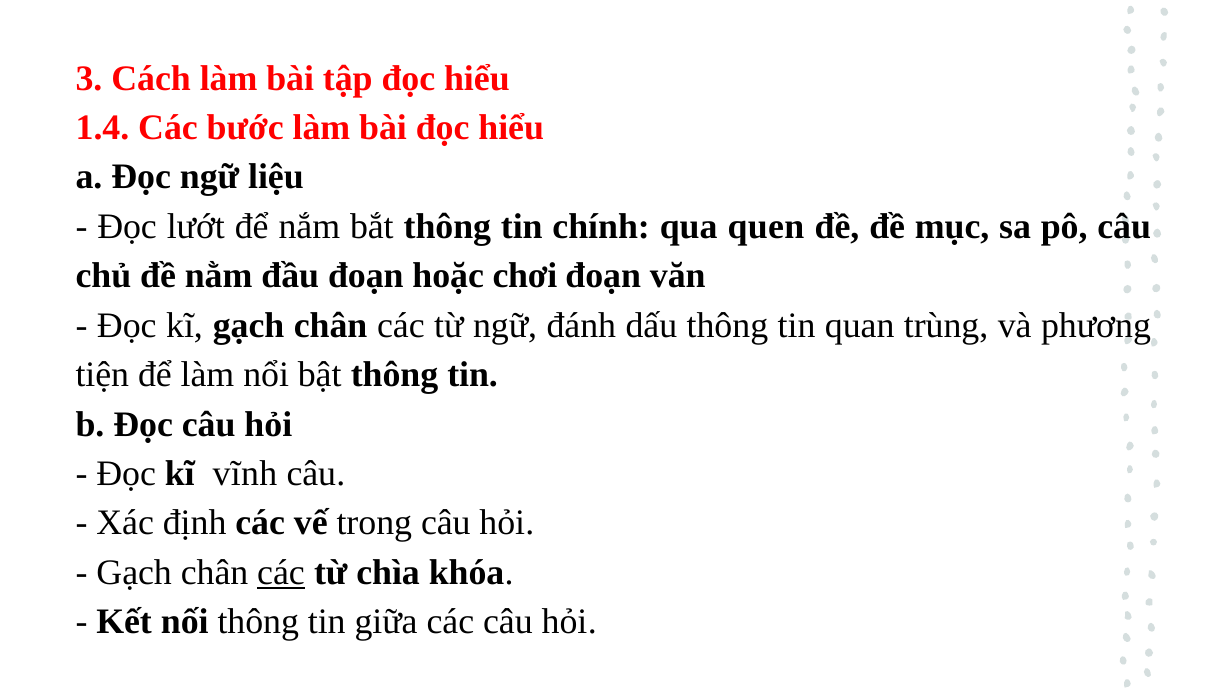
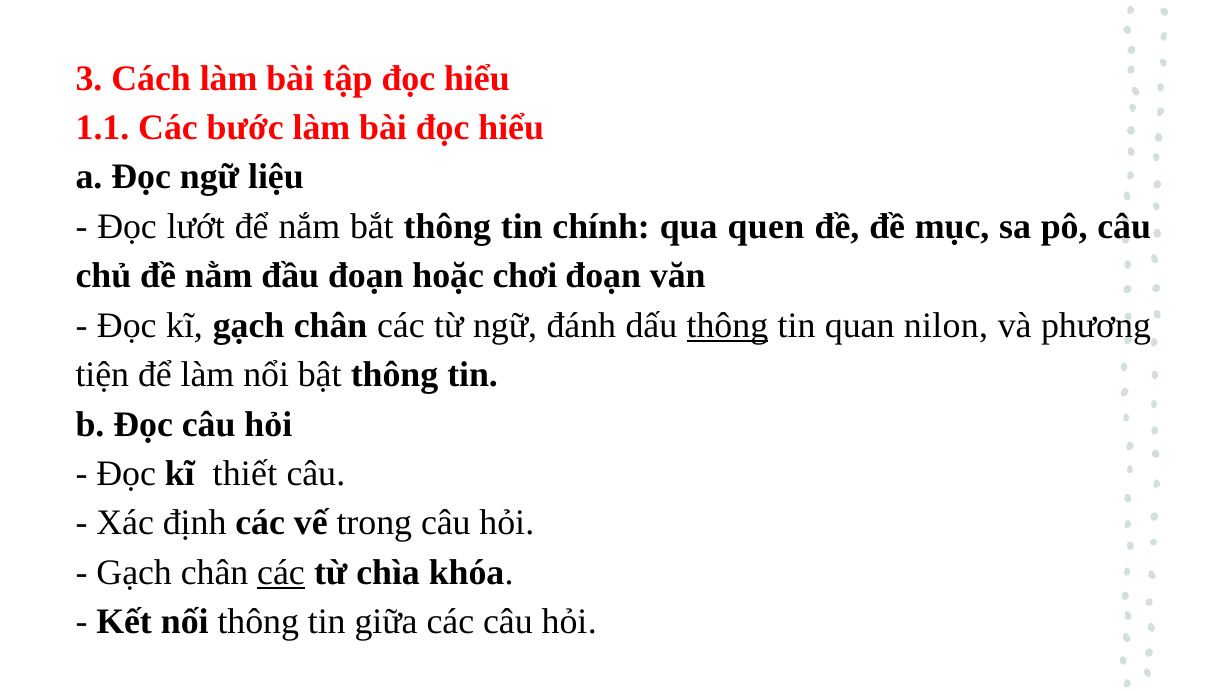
1.4: 1.4 -> 1.1 (102, 128)
thông underline: none -> present (727, 326)
trùng: trùng -> nilon (946, 326)
vĩnh: vĩnh -> thiết (245, 474)
